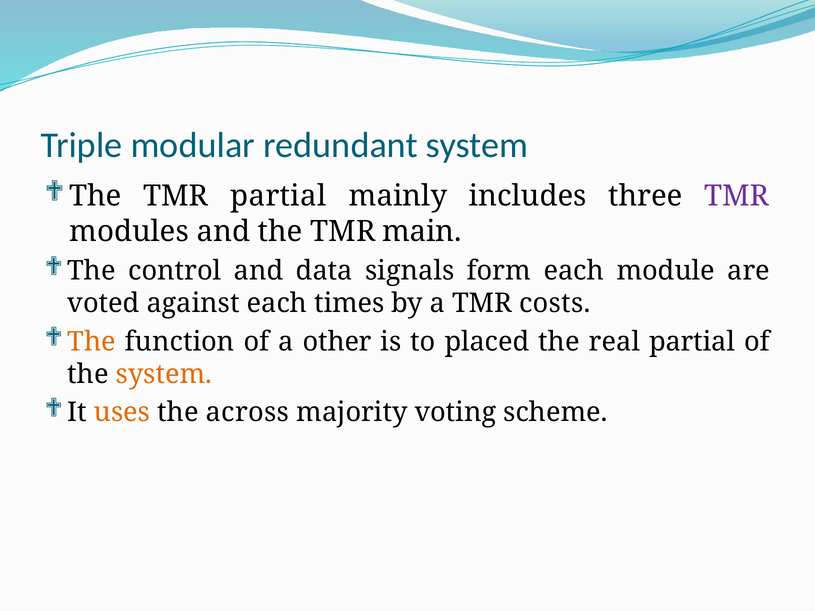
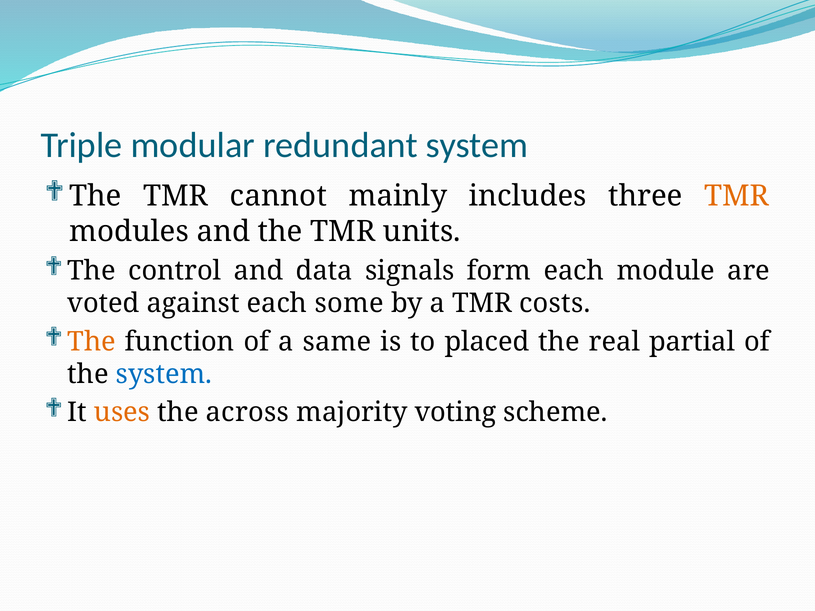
TMR partial: partial -> cannot (278, 196)
TMR colour: purple -> orange (737, 196)
main: main -> units (422, 232)
times: times -> some (349, 304)
other: other -> same (337, 342)
system colour: orange -> blue (164, 374)
